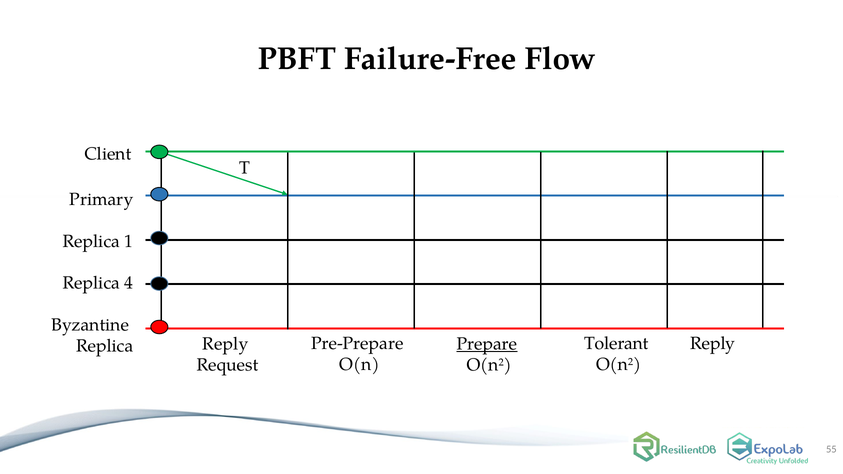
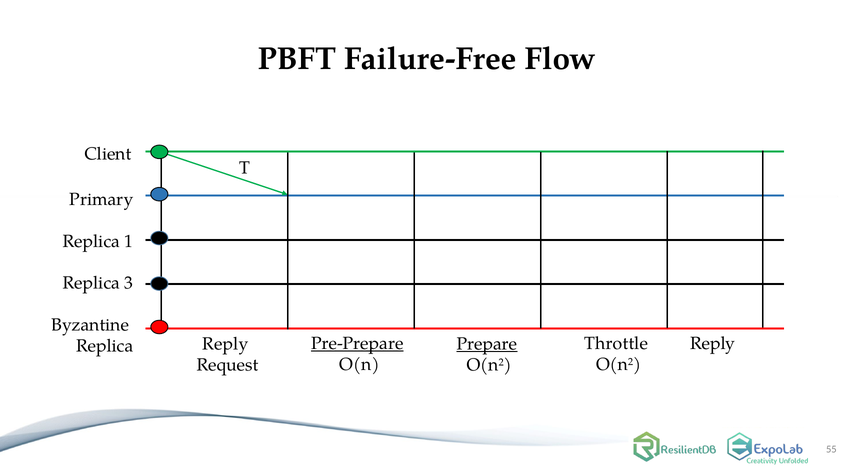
4: 4 -> 3 (129, 283)
Tolerant: Tolerant -> Throttle (616, 344)
Pre-Prepare underline: none -> present (357, 344)
